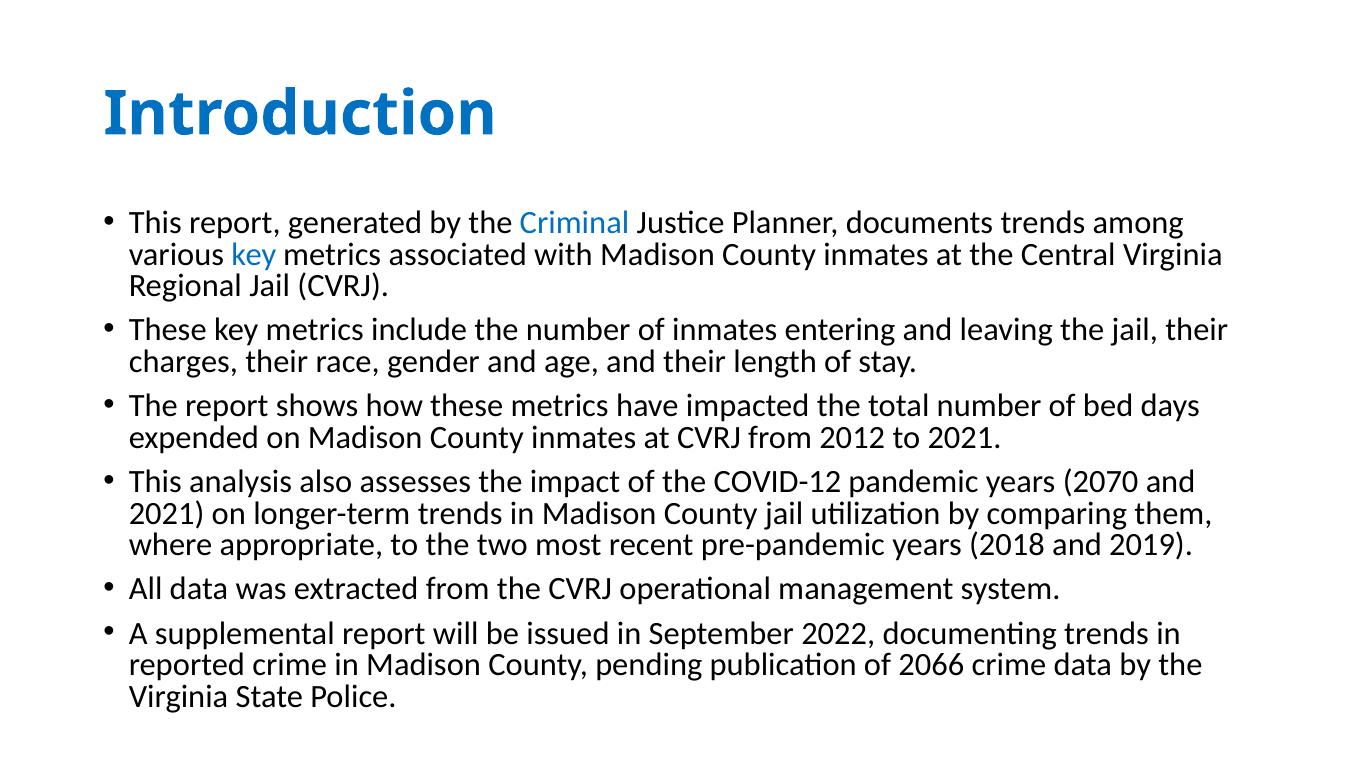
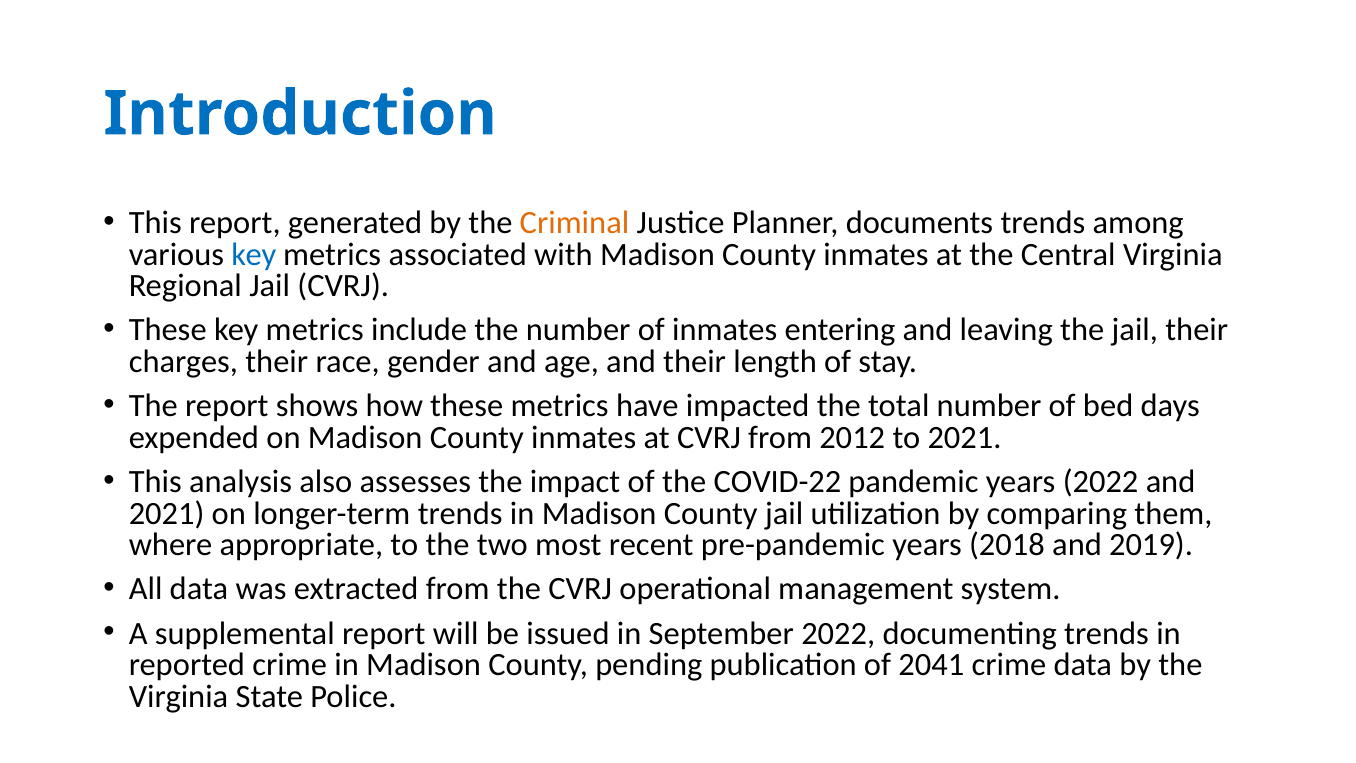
Criminal colour: blue -> orange (574, 223)
COVID-12: COVID-12 -> COVID-22 (777, 482)
years 2070: 2070 -> 2022 (1101, 482)
2066: 2066 -> 2041 (931, 665)
